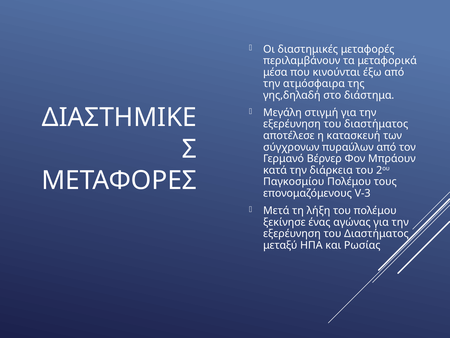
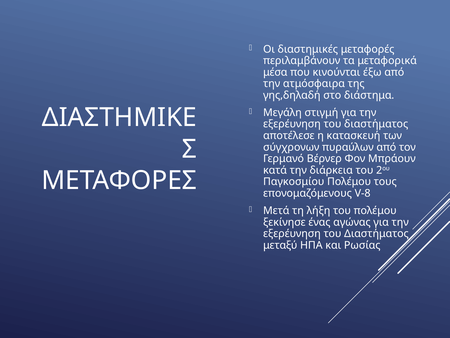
V-3: V-3 -> V-8 (363, 193)
